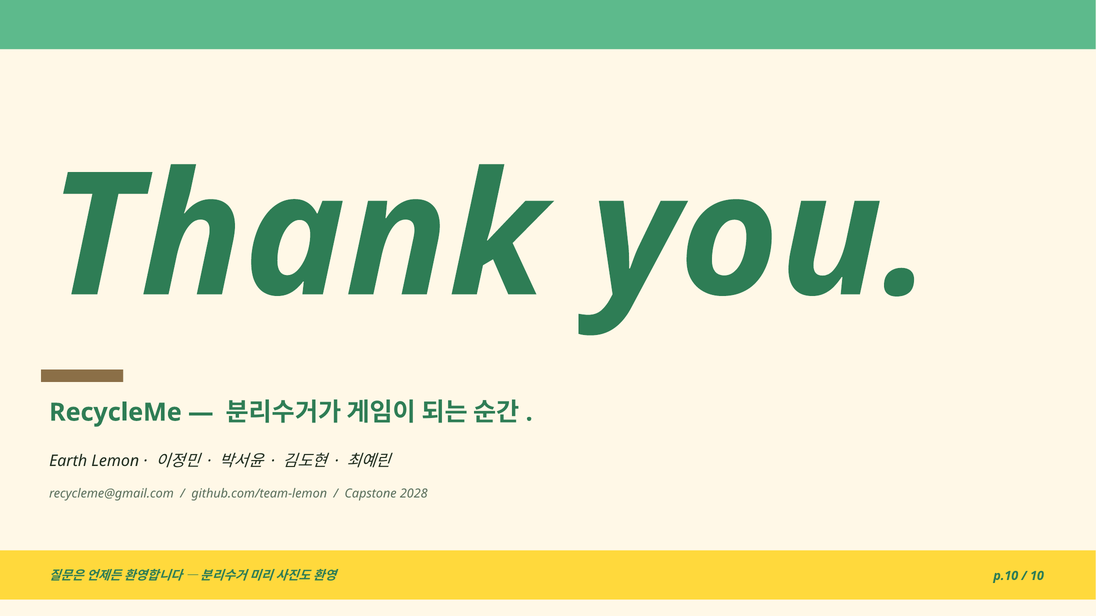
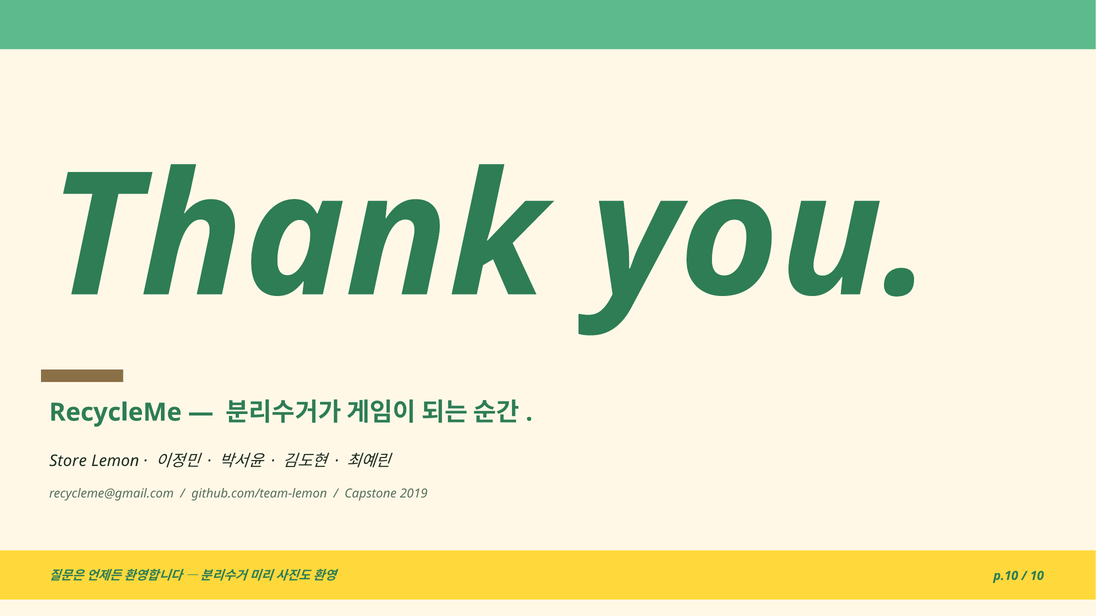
Earth: Earth -> Store (68, 461)
2028: 2028 -> 2019 (414, 494)
